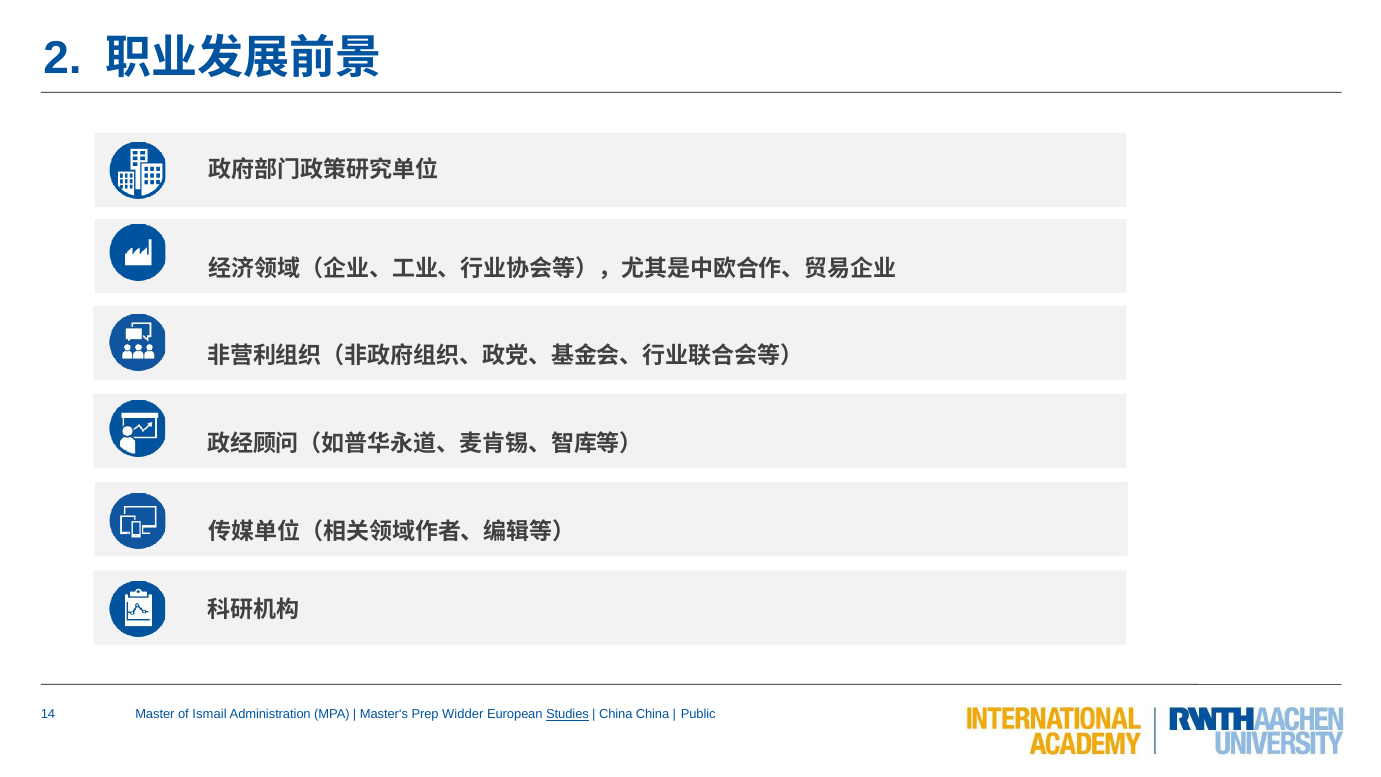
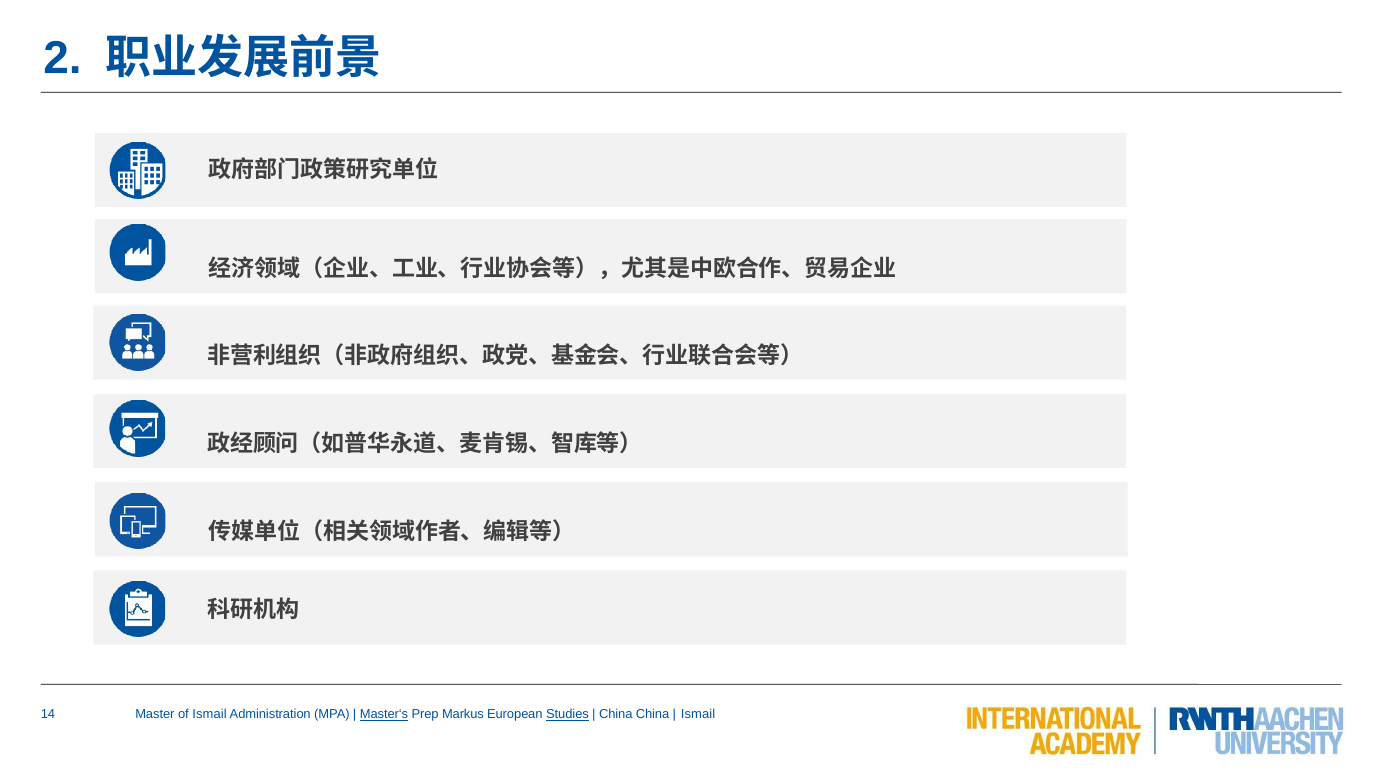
Master‘s underline: none -> present (384, 714)
Widder: Widder -> Markus (463, 714)
Public: Public -> Ismail (698, 714)
